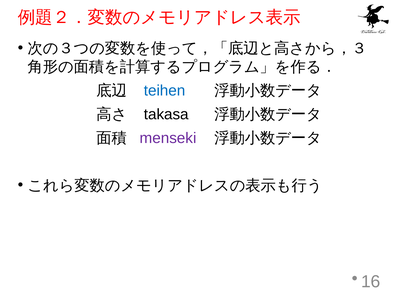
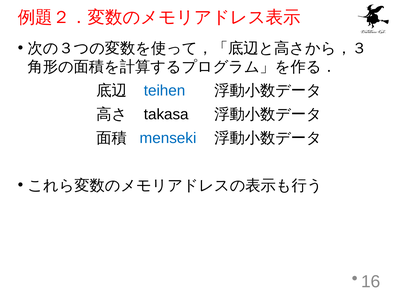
menseki colour: purple -> blue (168, 138)
